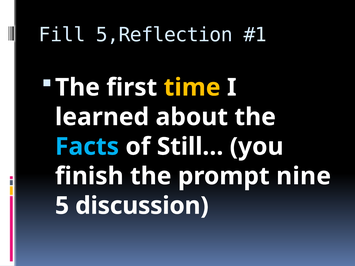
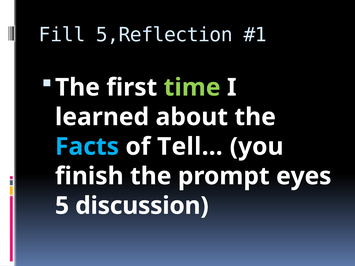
time colour: yellow -> light green (192, 88)
Still…: Still… -> Tell… (190, 147)
nine: nine -> eyes (304, 176)
